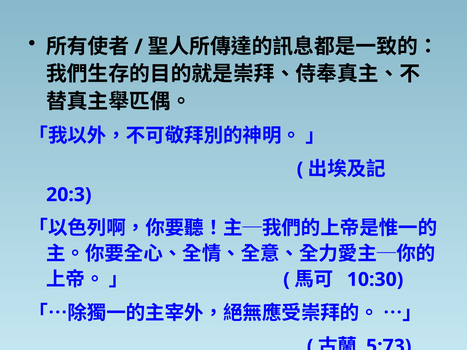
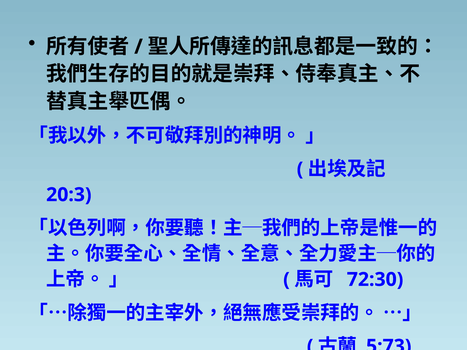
10:30: 10:30 -> 72:30 (375, 280)
